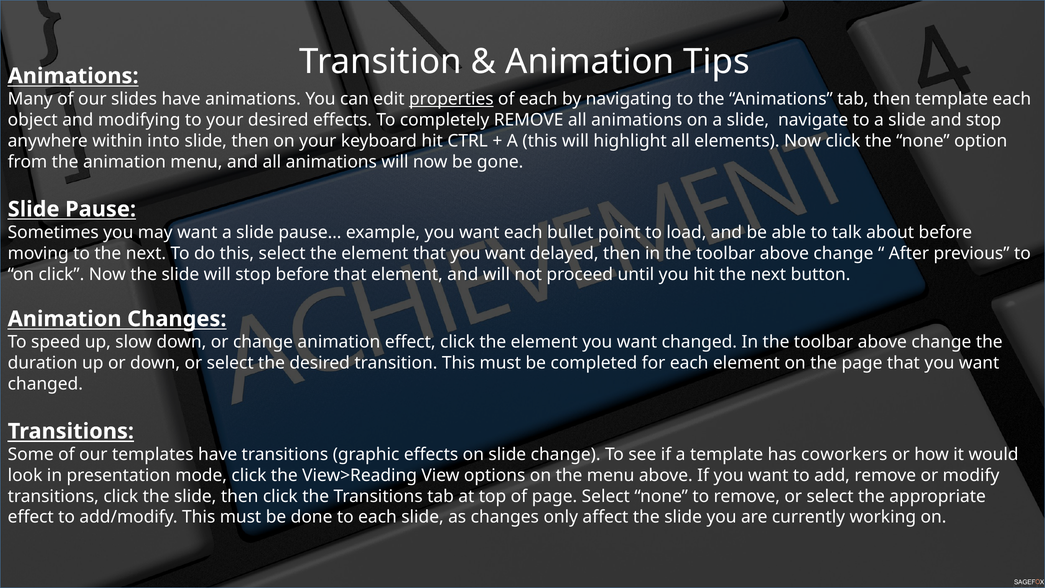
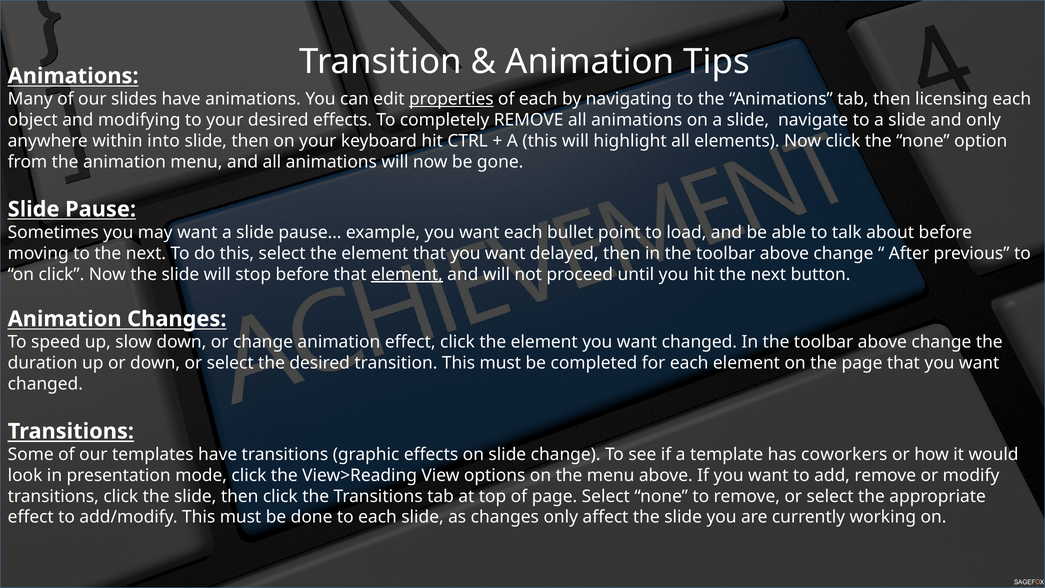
then template: template -> licensing (952, 99)
and stop: stop -> only (984, 120)
element underline: none -> present (407, 274)
